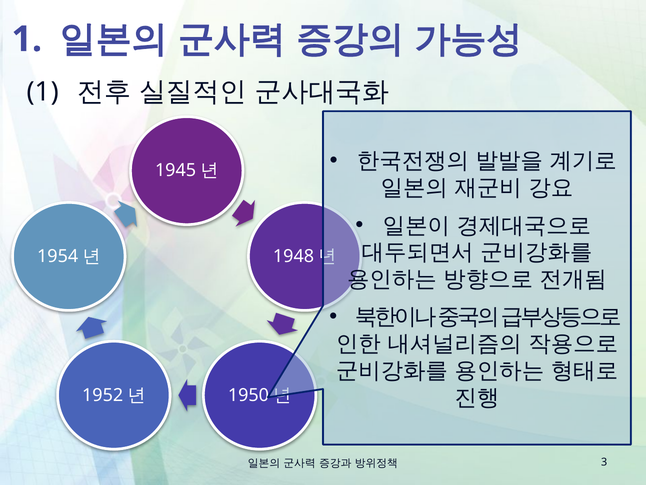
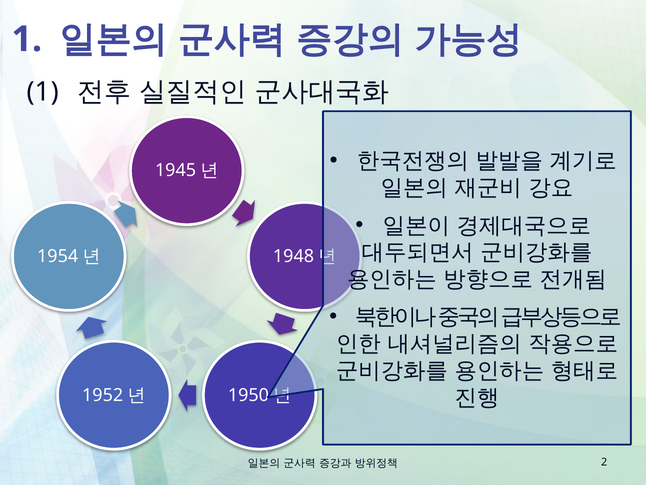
3: 3 -> 2 (604, 462)
